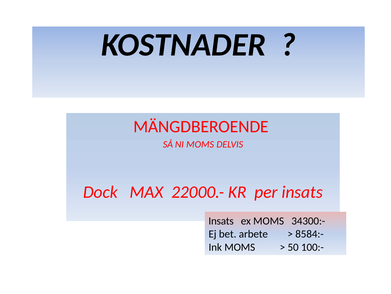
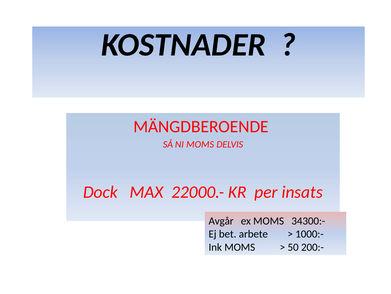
Insats: Insats -> Avgår (221, 220)
8584:-: 8584:- -> 1000:- (309, 234)
100:-: 100:- -> 200:- (312, 247)
